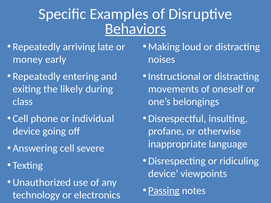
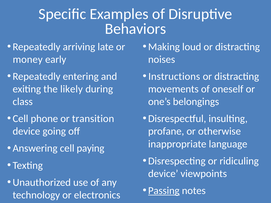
Behaviors underline: present -> none (135, 29)
Instructional: Instructional -> Instructions (174, 76)
individual: individual -> transition (93, 119)
severe: severe -> paying (91, 149)
